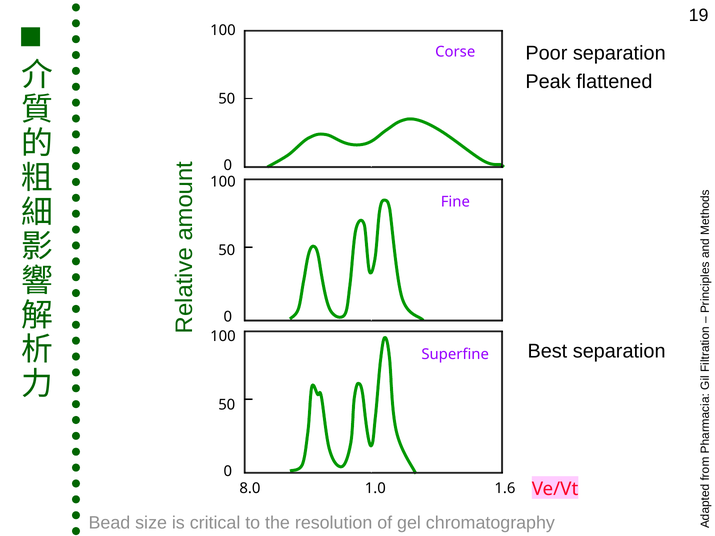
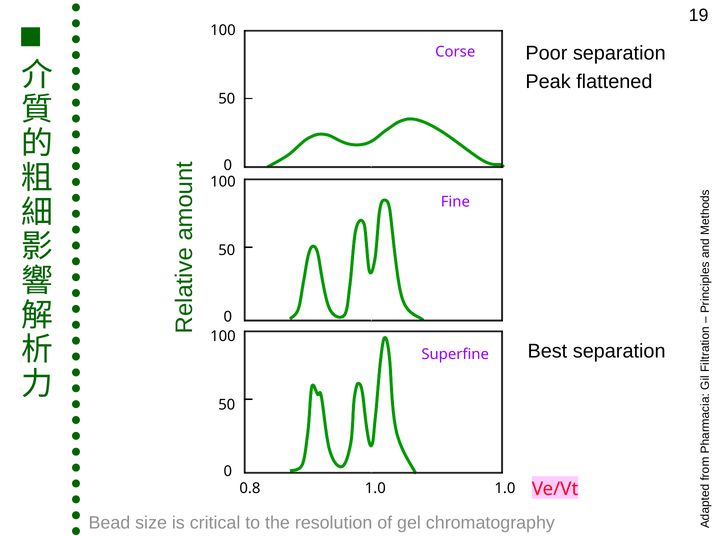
8.0: 8.0 -> 0.8 (250, 488)
1.0 1.6: 1.6 -> 1.0 (505, 488)
